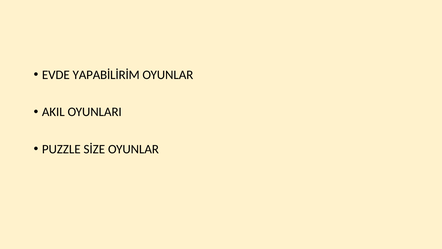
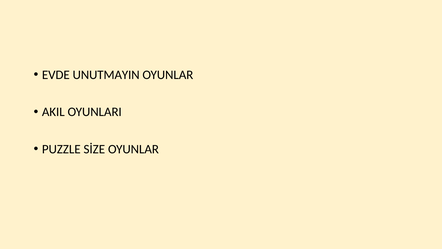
YAPABİLİRİM: YAPABİLİRİM -> UNUTMAYIN (106, 75)
